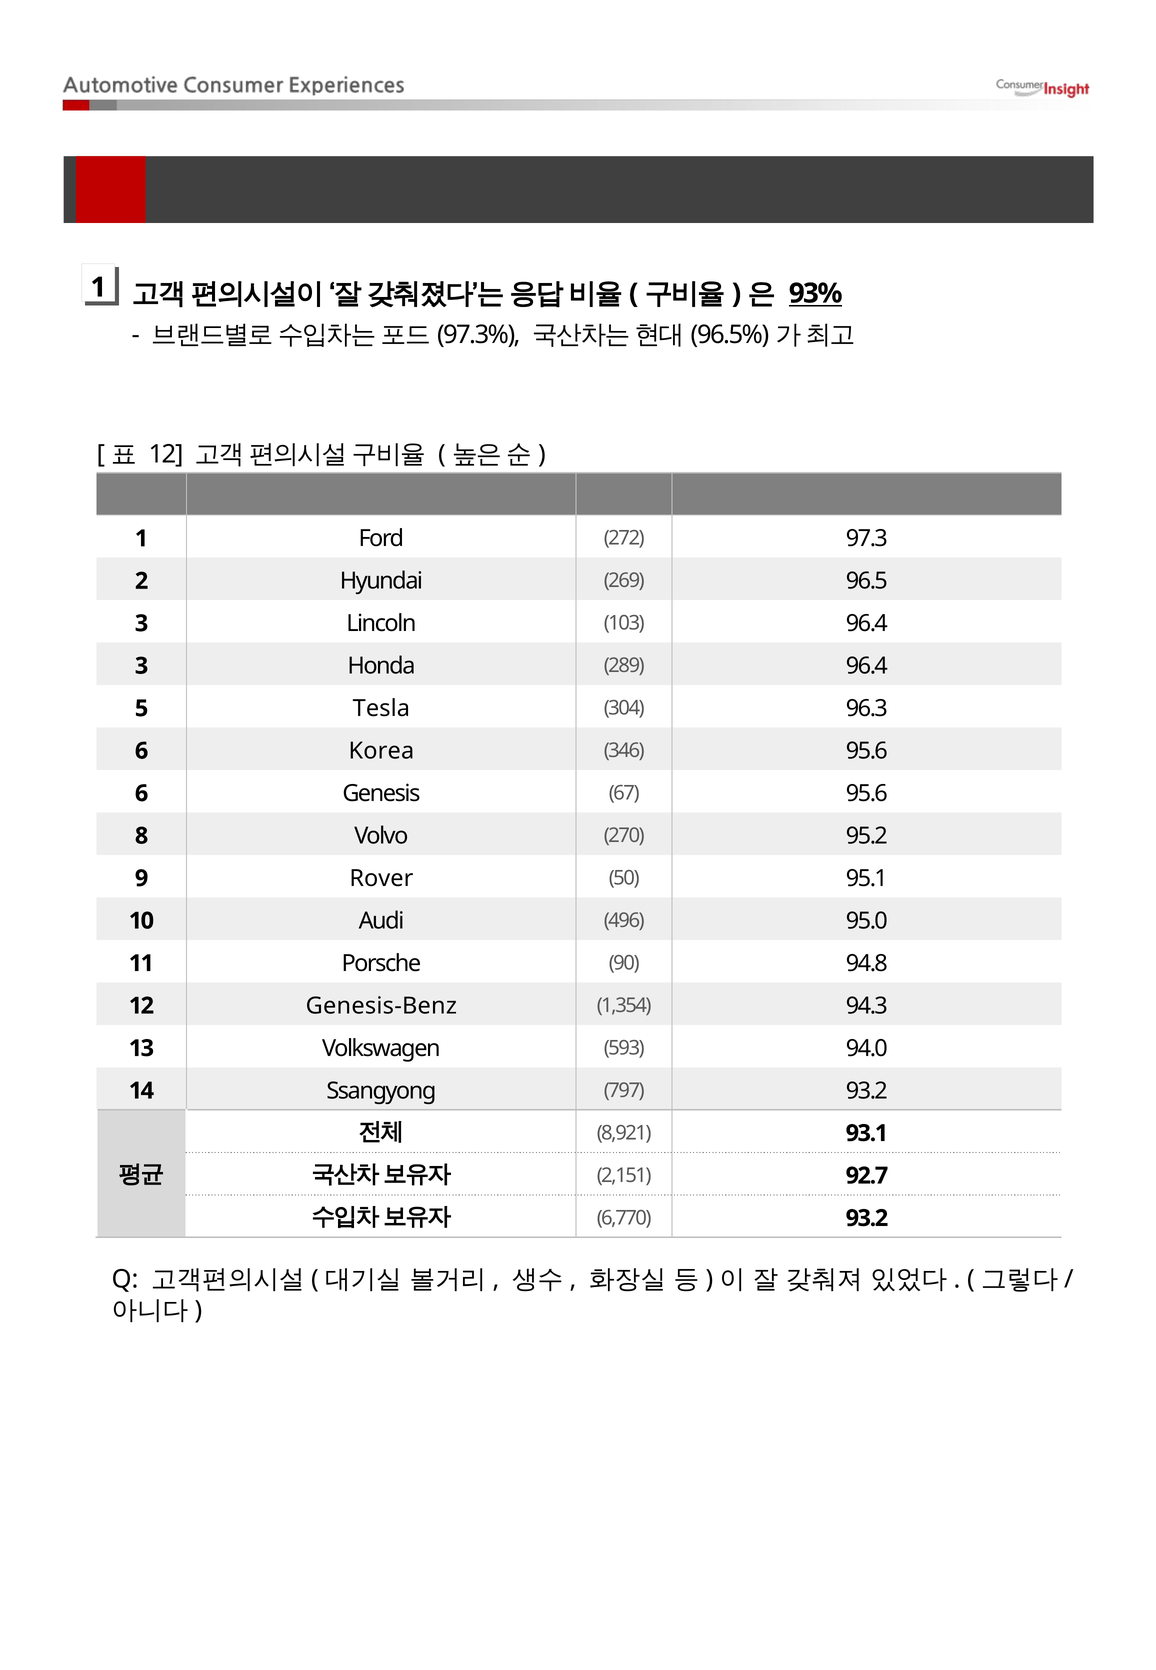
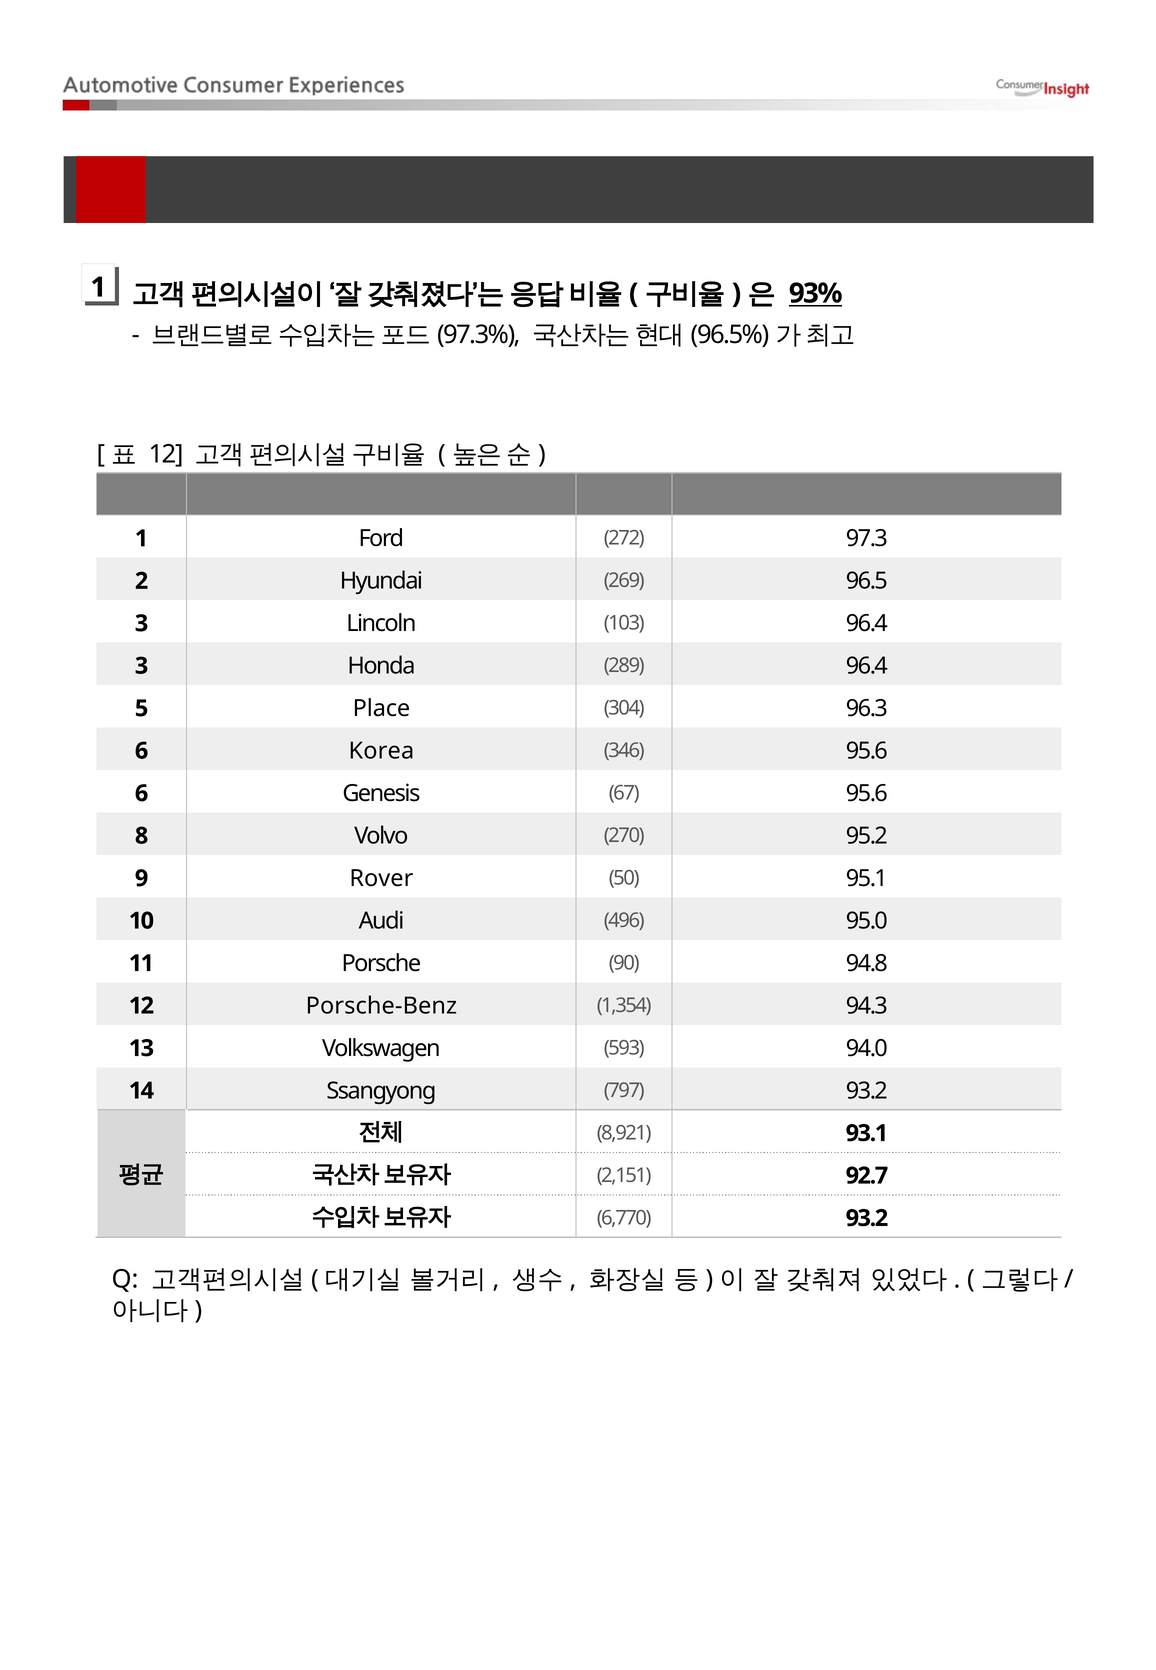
Tesla: Tesla -> Place (381, 708)
Genesis-Benz: Genesis-Benz -> Porsche-Benz (381, 1006)
